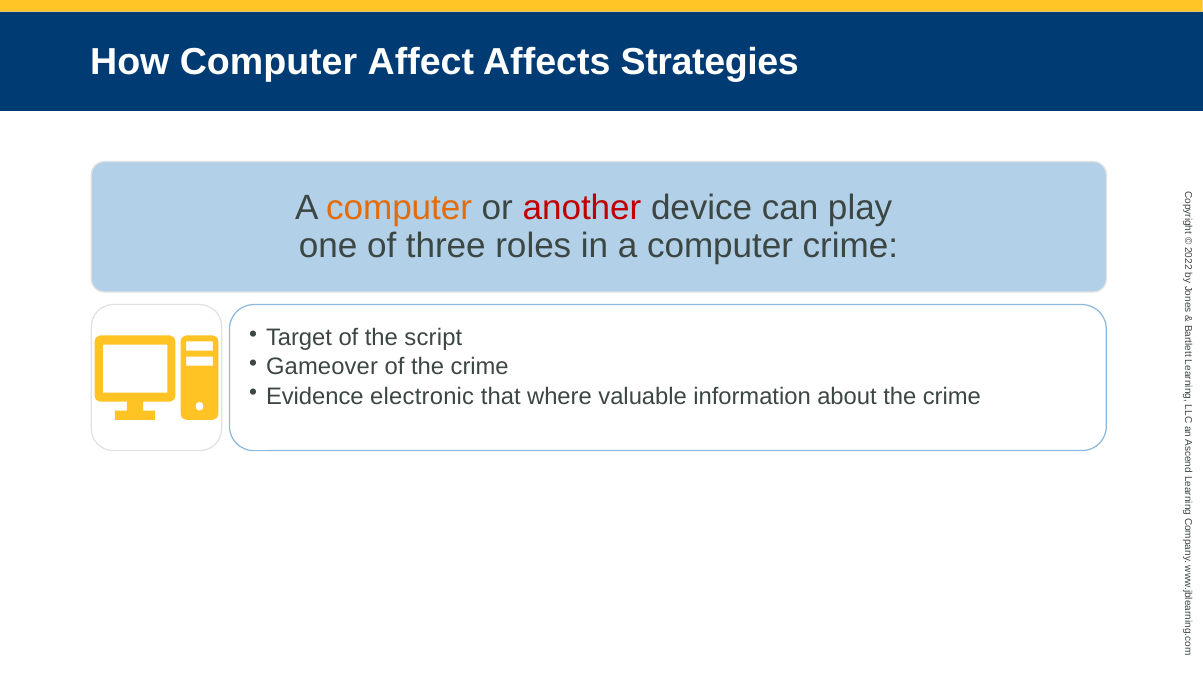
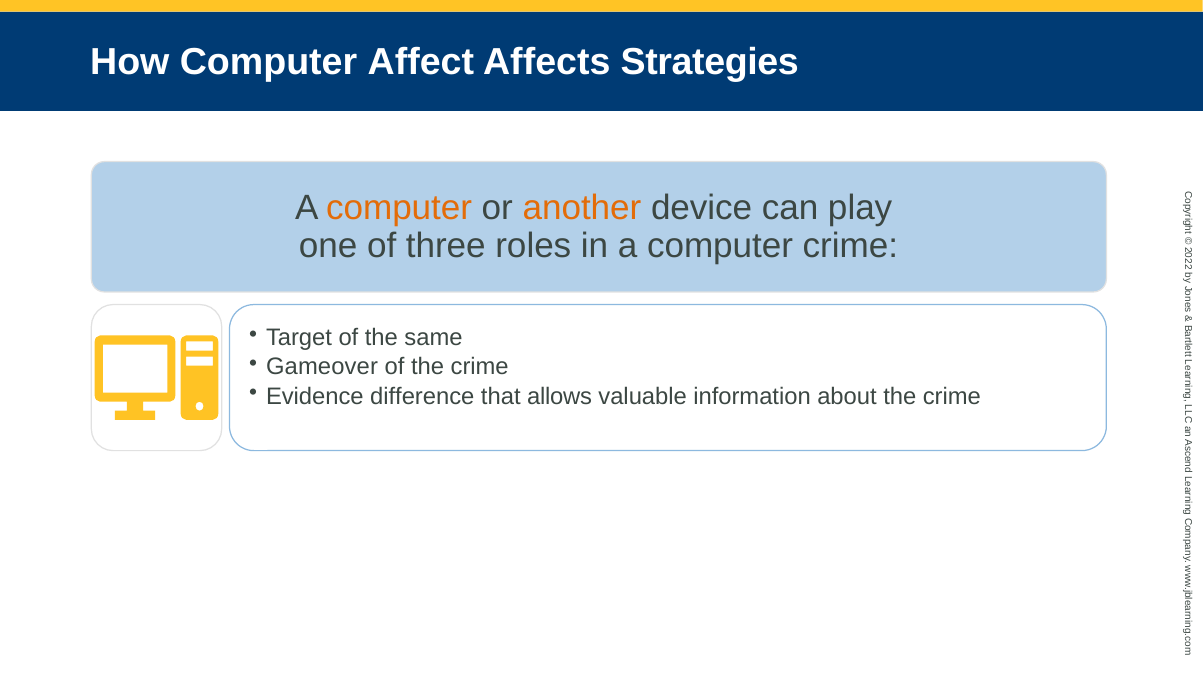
another colour: red -> orange (582, 207)
script: script -> same (434, 338)
electronic: electronic -> difference (422, 396)
where: where -> allows (560, 396)
